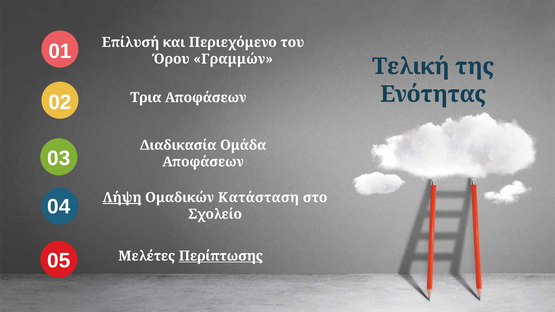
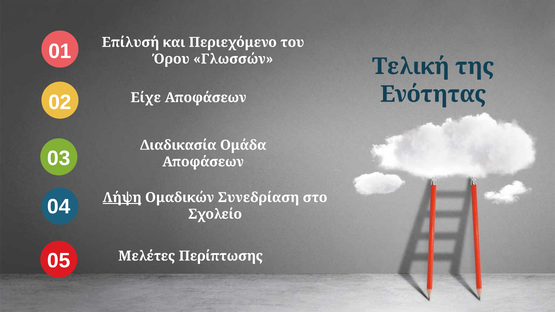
Γραμμών: Γραμμών -> Γλωσσών (233, 59)
Τρια: Τρια -> Είχε (146, 98)
Κατάσταση: Κατάσταση -> Συνεδρίαση (258, 198)
Περίπτωσης underline: present -> none (221, 256)
